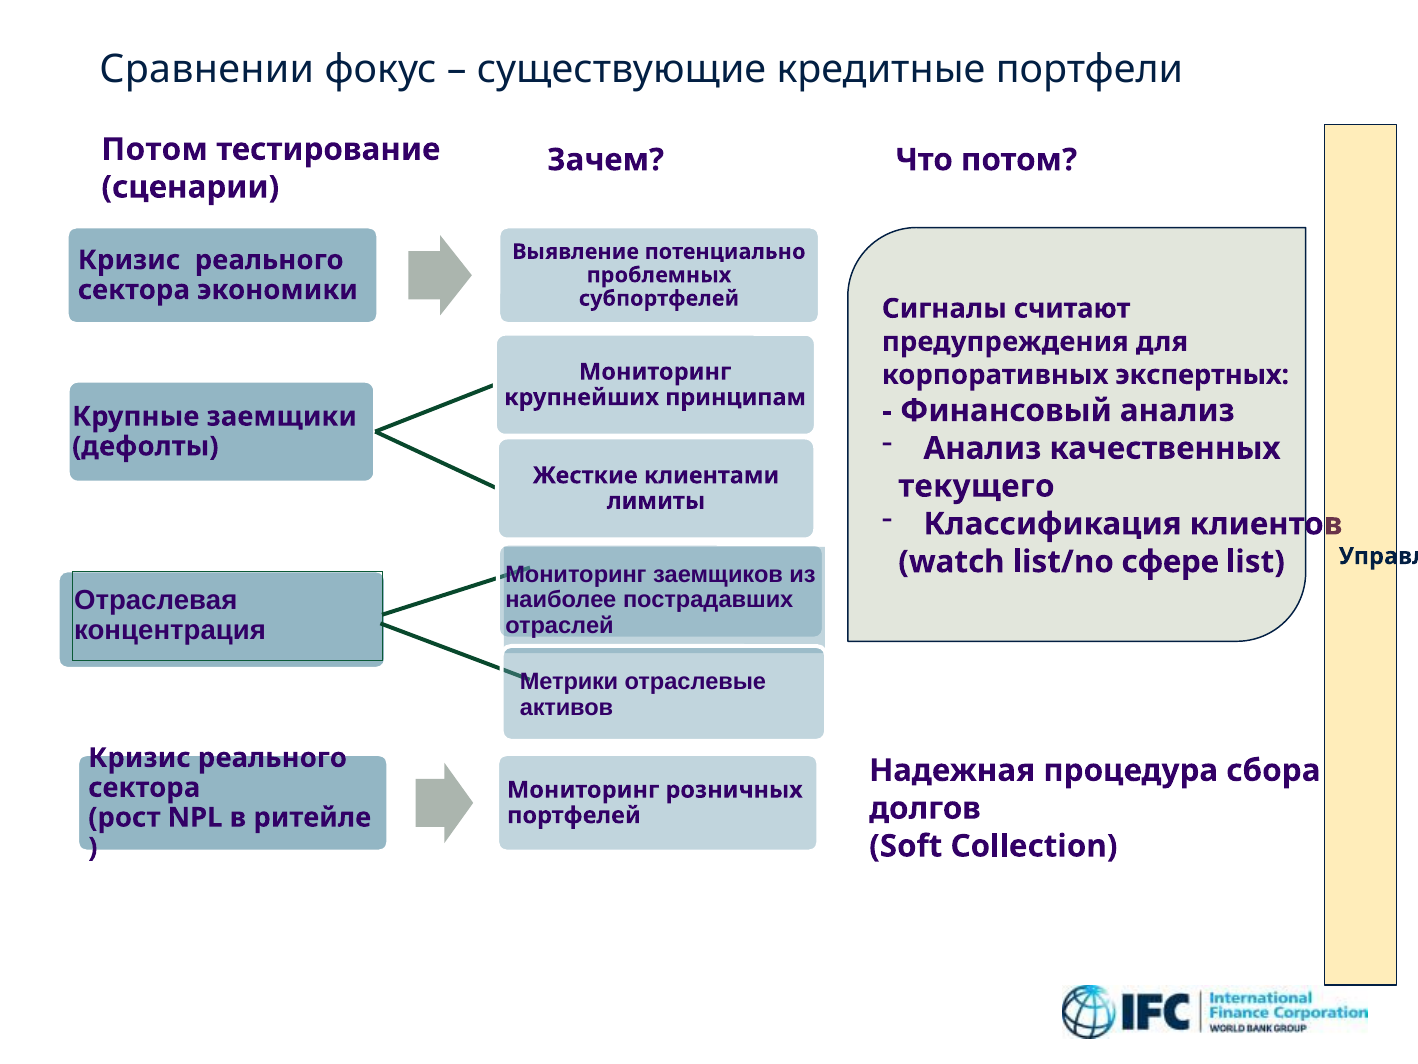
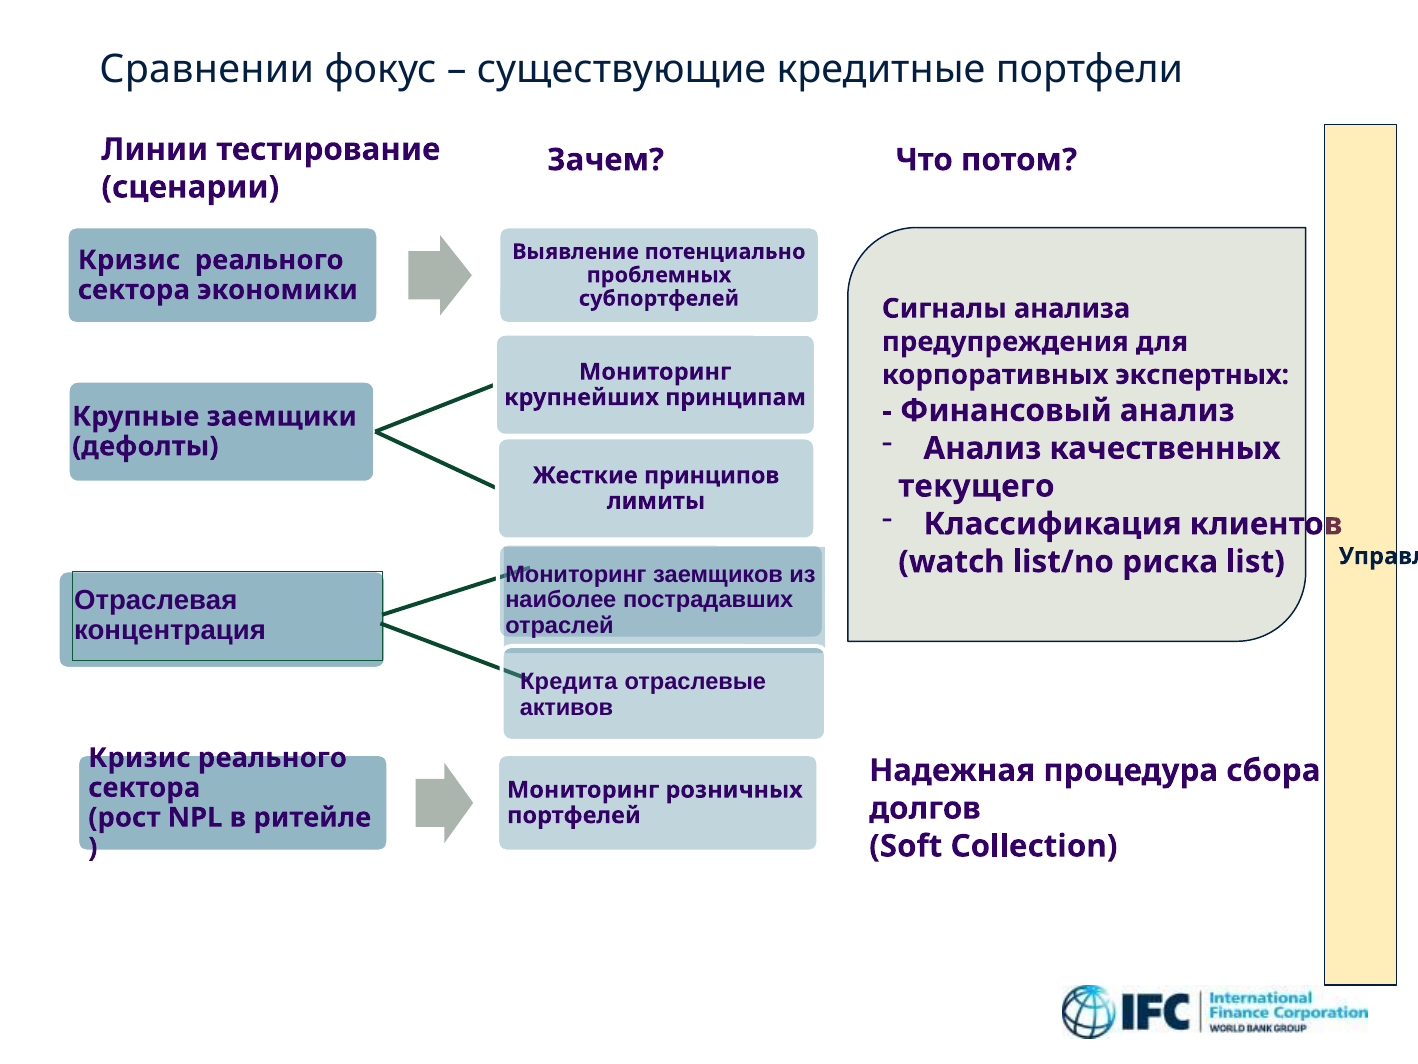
Потом: Потом -> Линии (155, 149)
считают: считают -> анализа (1072, 308)
клиентами: клиентами -> принципов (712, 475)
сфере: сфере -> риска (1170, 562)
Метрики: Метрики -> Кредита (569, 682)
